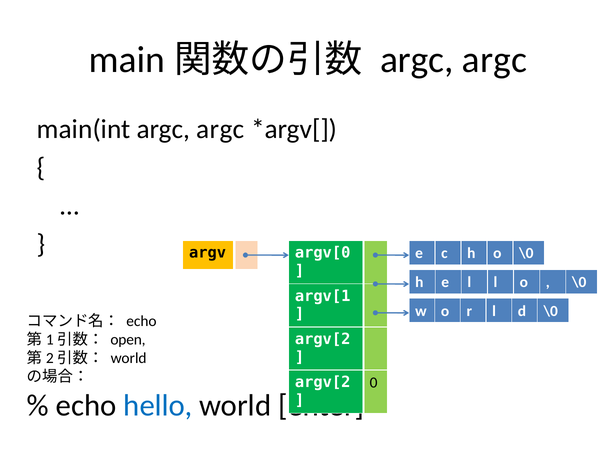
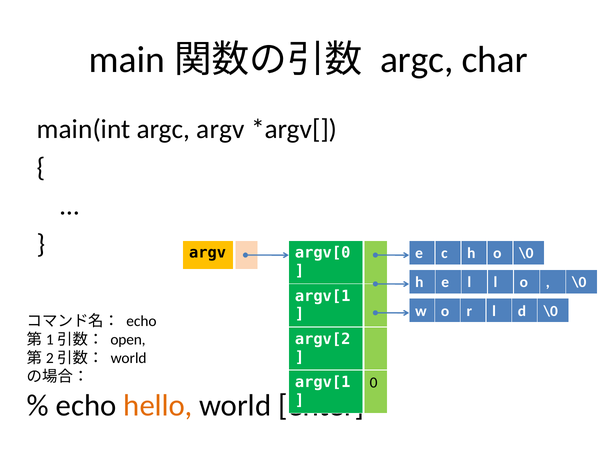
argc: argc -> char (495, 60)
main(int argc argc: argc -> argv (220, 129)
argv[2: argv[2 -> argv[1 (323, 382)
hello colour: blue -> orange (158, 406)
